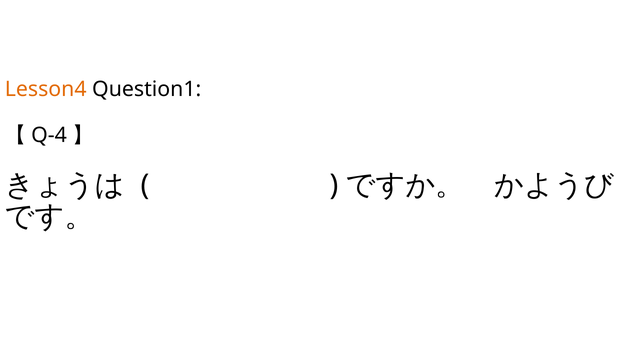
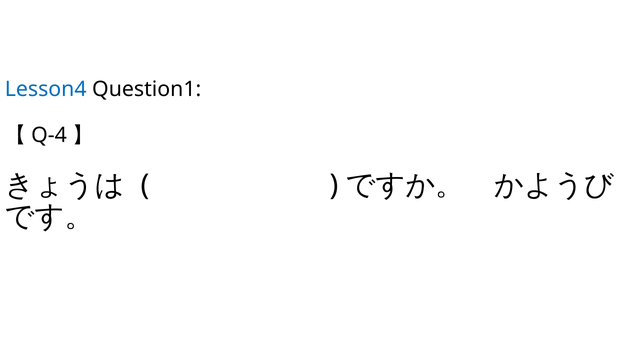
Lesson4 colour: orange -> blue (46, 89)
